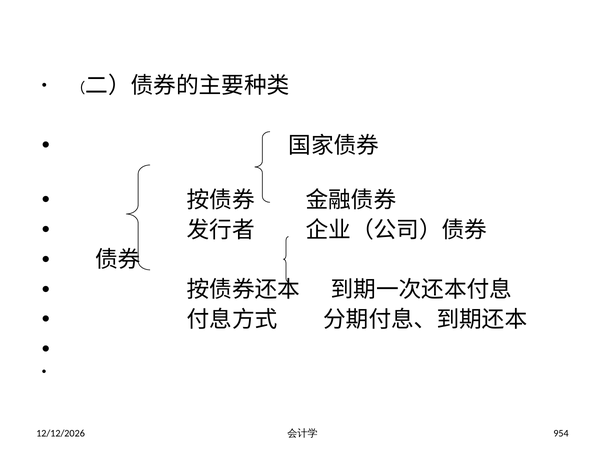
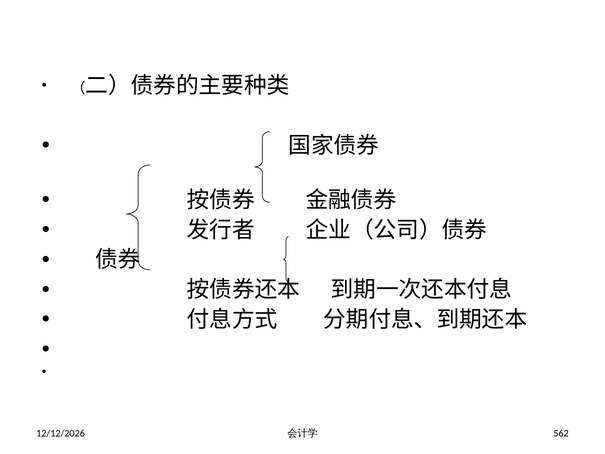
954: 954 -> 562 (561, 433)
